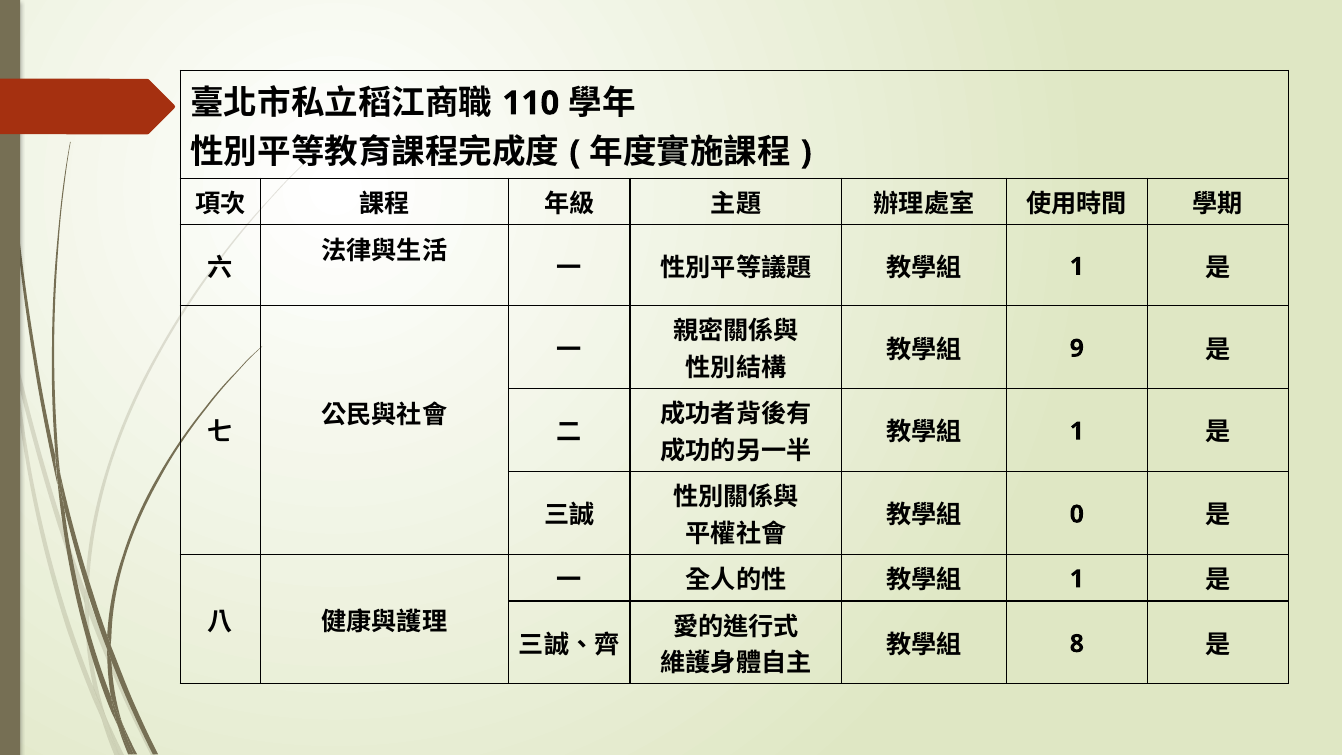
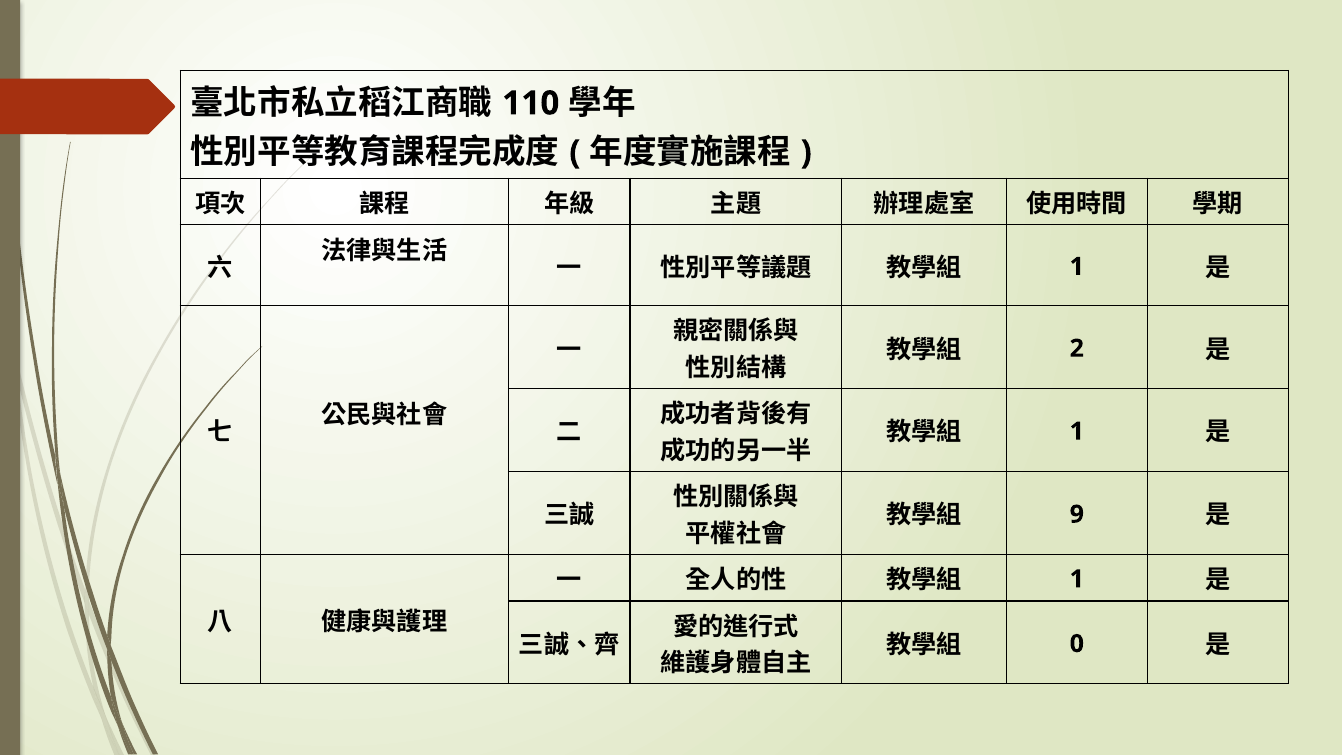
9: 9 -> 2 (1077, 348)
0: 0 -> 9 (1077, 514)
8: 8 -> 0 (1077, 644)
